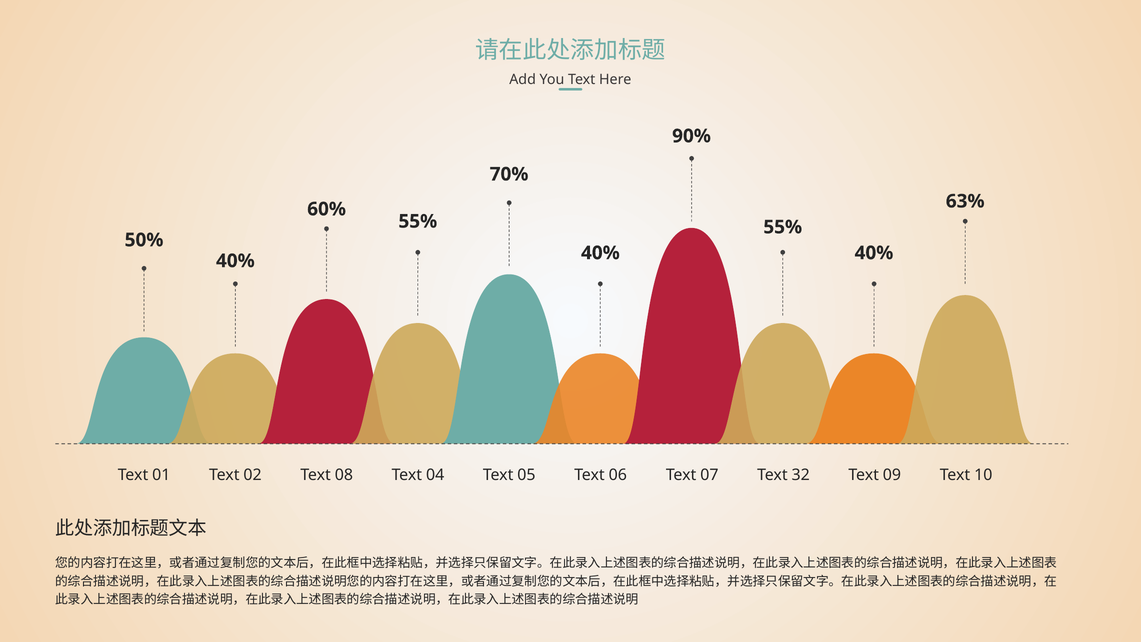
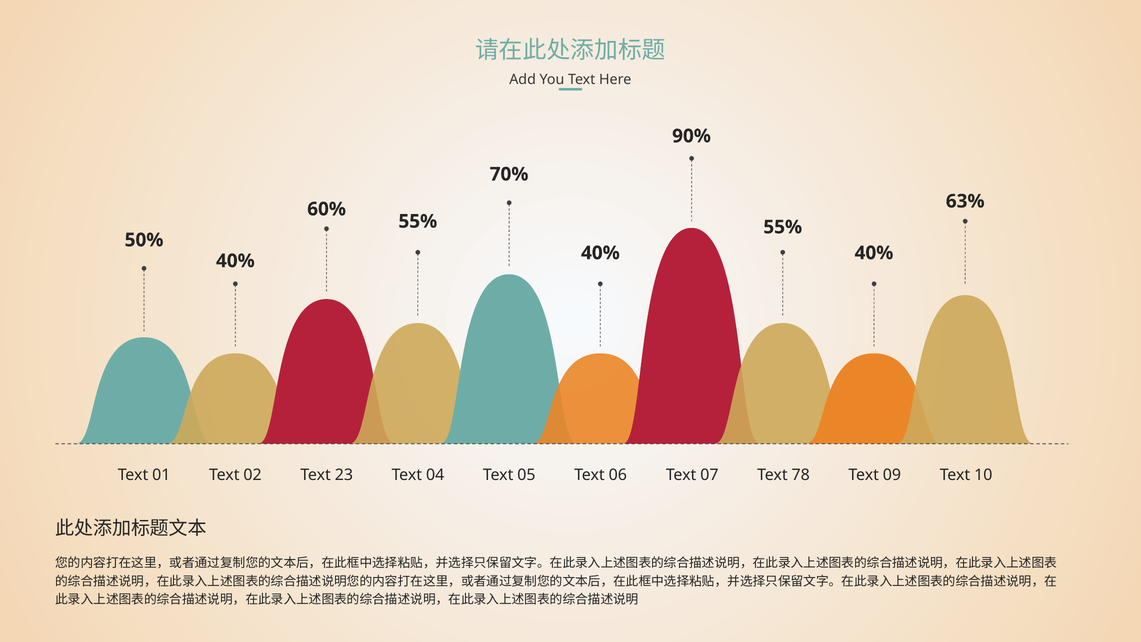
08: 08 -> 23 (344, 475)
32: 32 -> 78 (801, 475)
